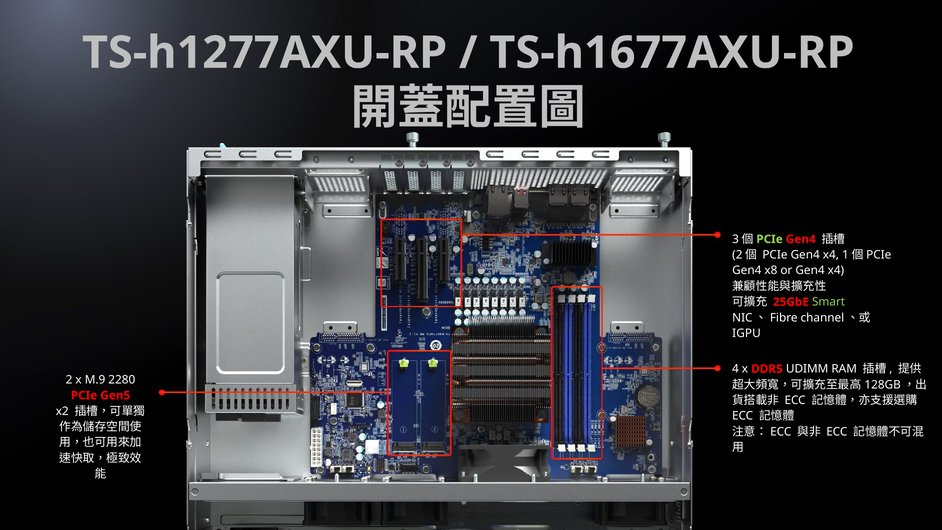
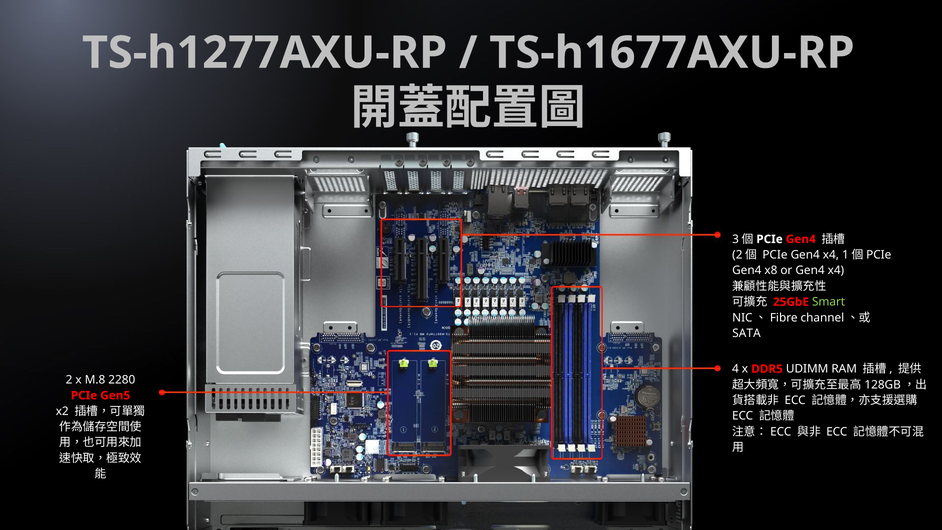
PCIe colour: light green -> white (770, 239)
IGPU: IGPU -> SATA (746, 333)
M.9: M.9 -> M.8 (95, 380)
